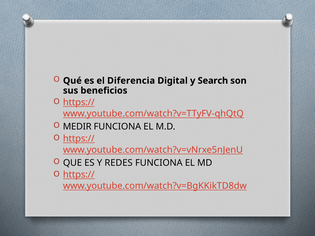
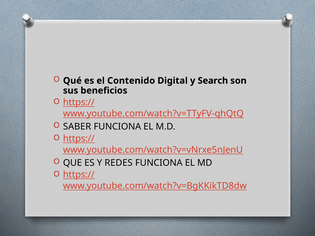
Diferencia: Diferencia -> Contenido (131, 81)
MEDIR: MEDIR -> SABER (77, 127)
